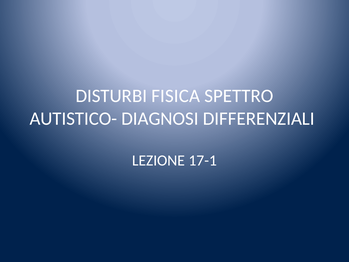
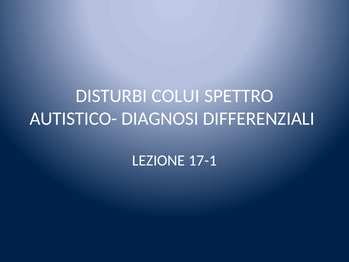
FISICA: FISICA -> COLUI (176, 96)
